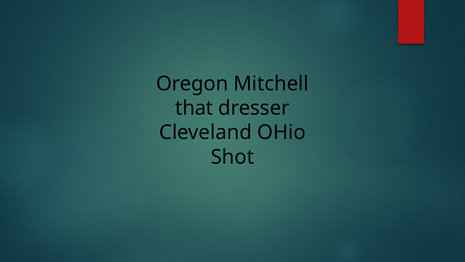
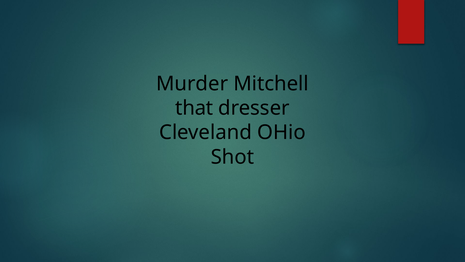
Oregon: Oregon -> Murder (192, 84)
